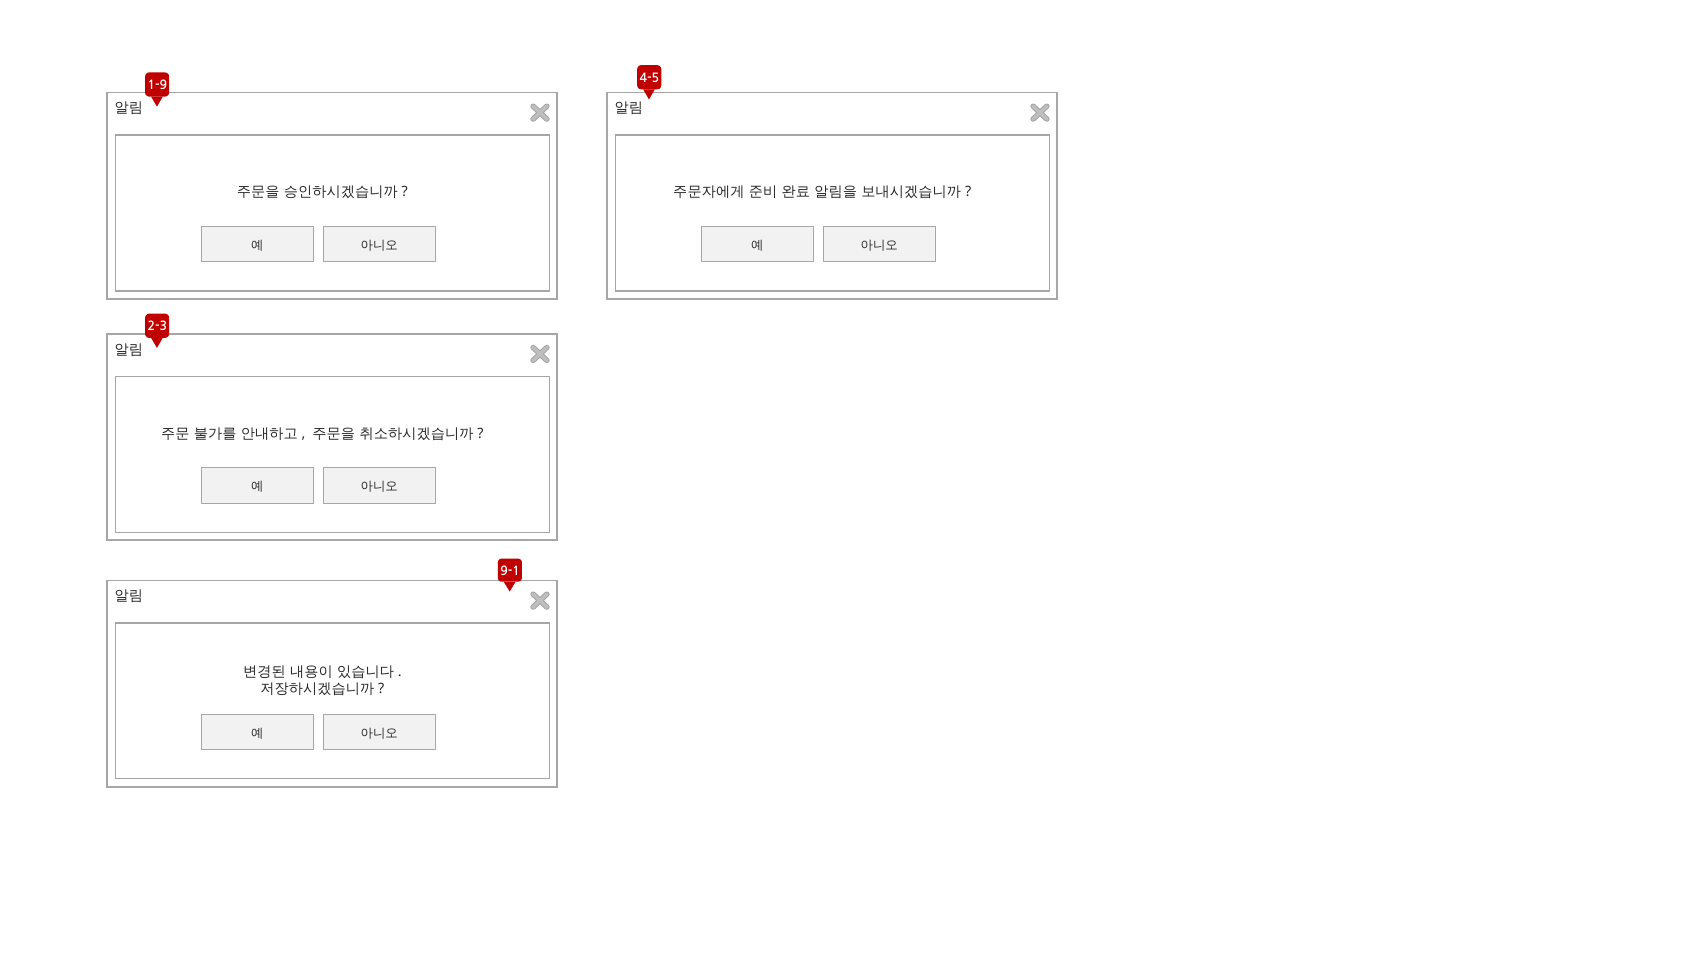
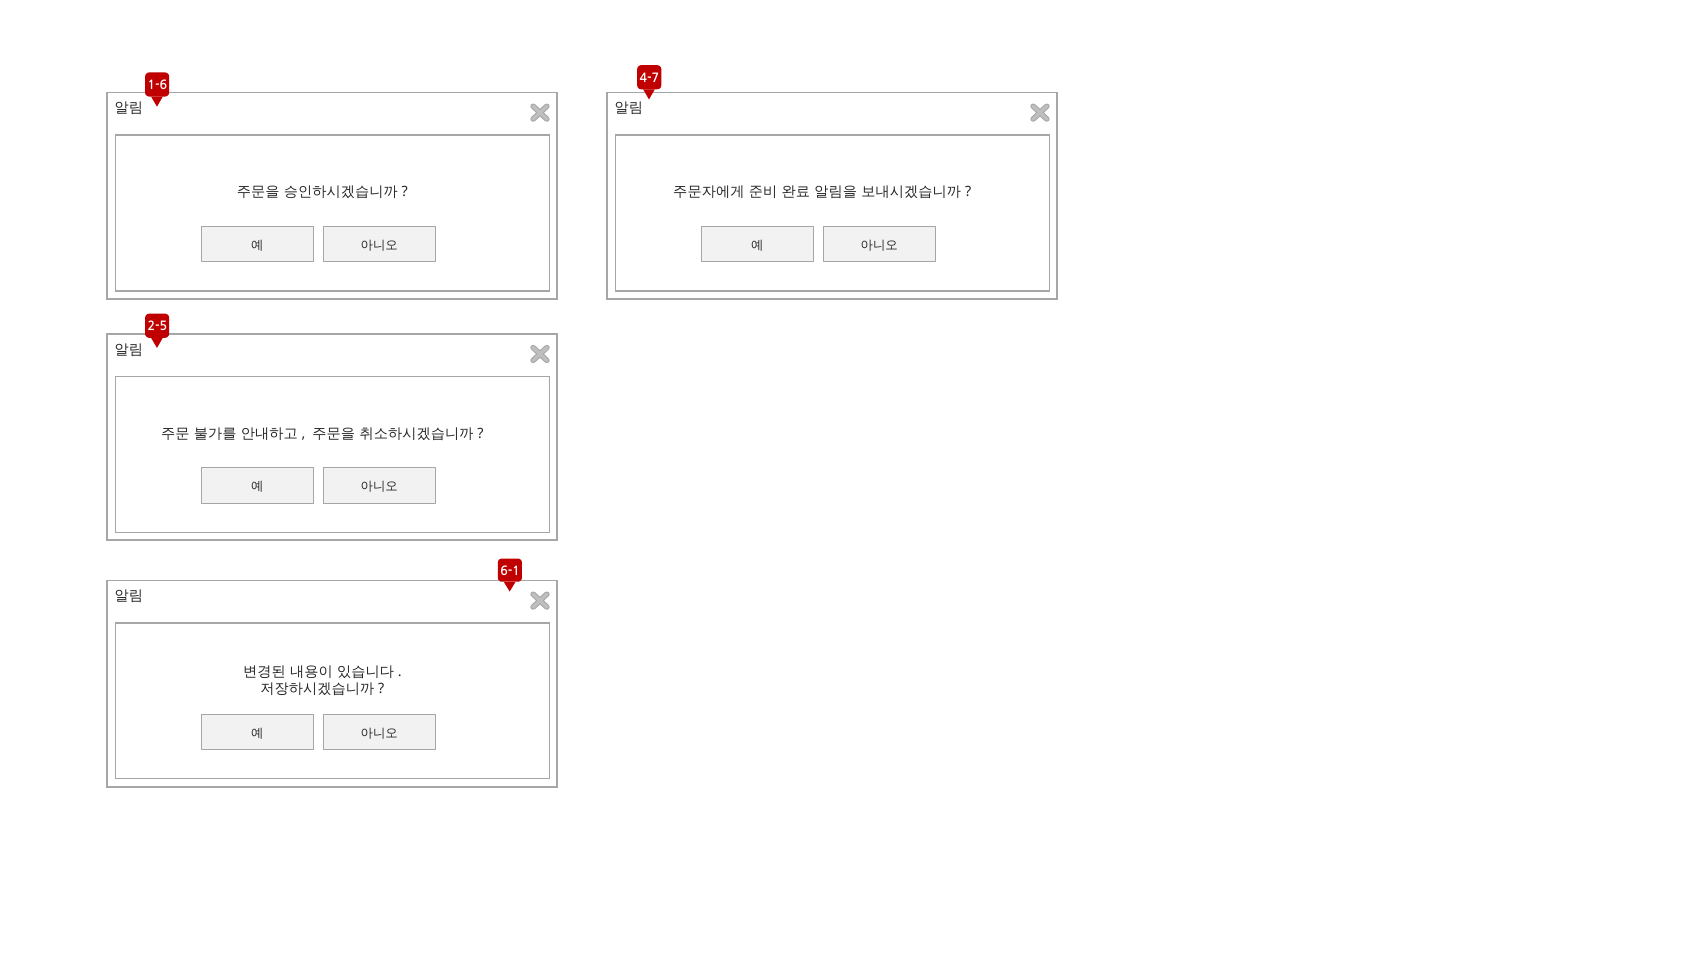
4-5: 4-5 -> 4-7 (649, 78)
1-9: 1-9 -> 1-6 (157, 85)
2-3: 2-3 -> 2-5 (157, 326)
9-1: 9-1 -> 6-1 (510, 571)
